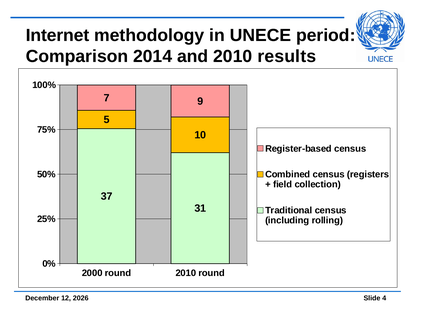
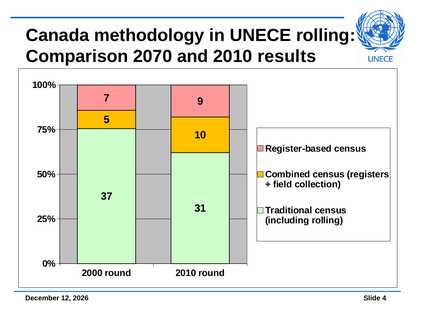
Internet: Internet -> Canada (58, 36)
UNECE period: period -> rolling (326, 36)
2014: 2014 -> 2070 (153, 57)
